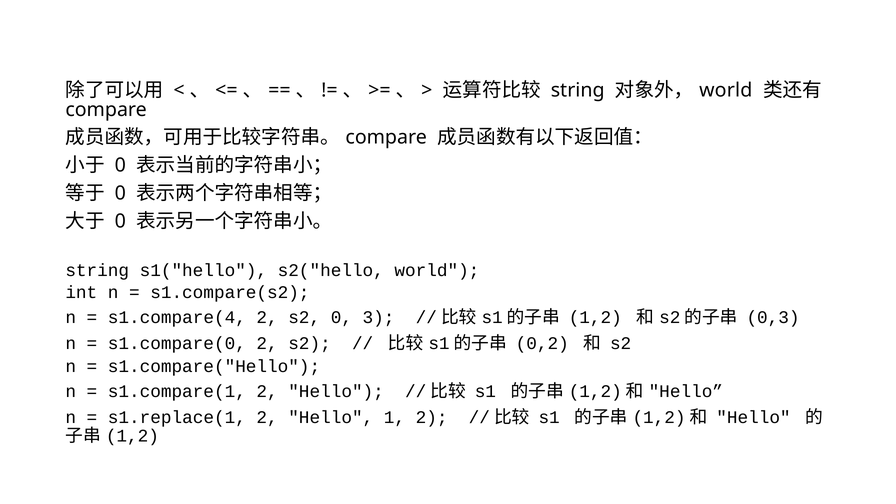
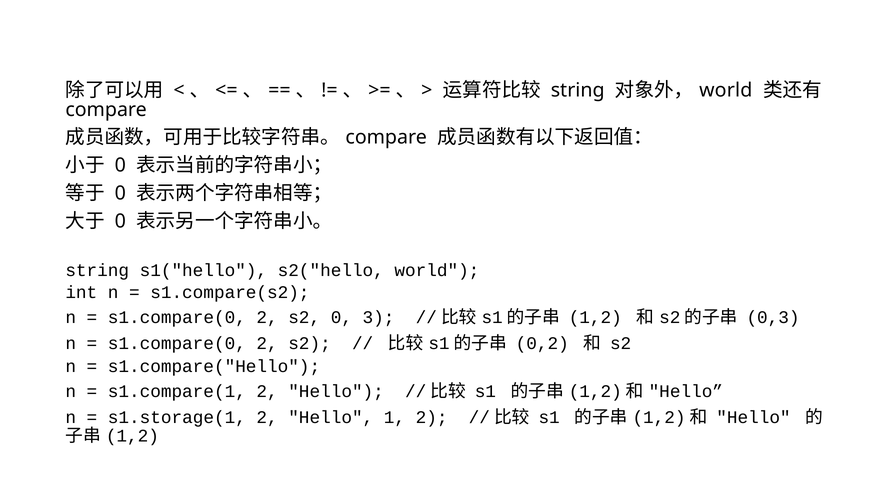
s1.compare(4: s1.compare(4 -> s1.compare(0 (177, 318)
s1.replace(1: s1.replace(1 -> s1.storage(1 (177, 417)
